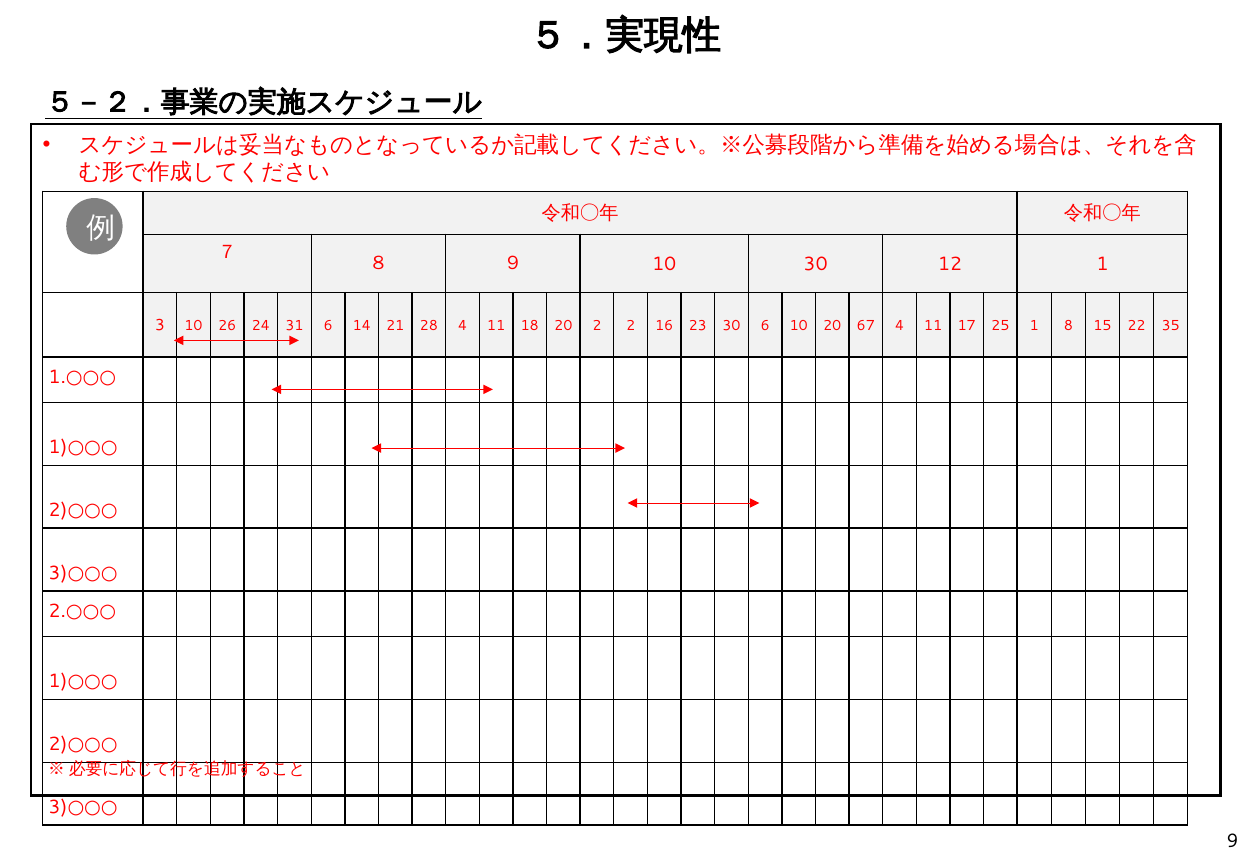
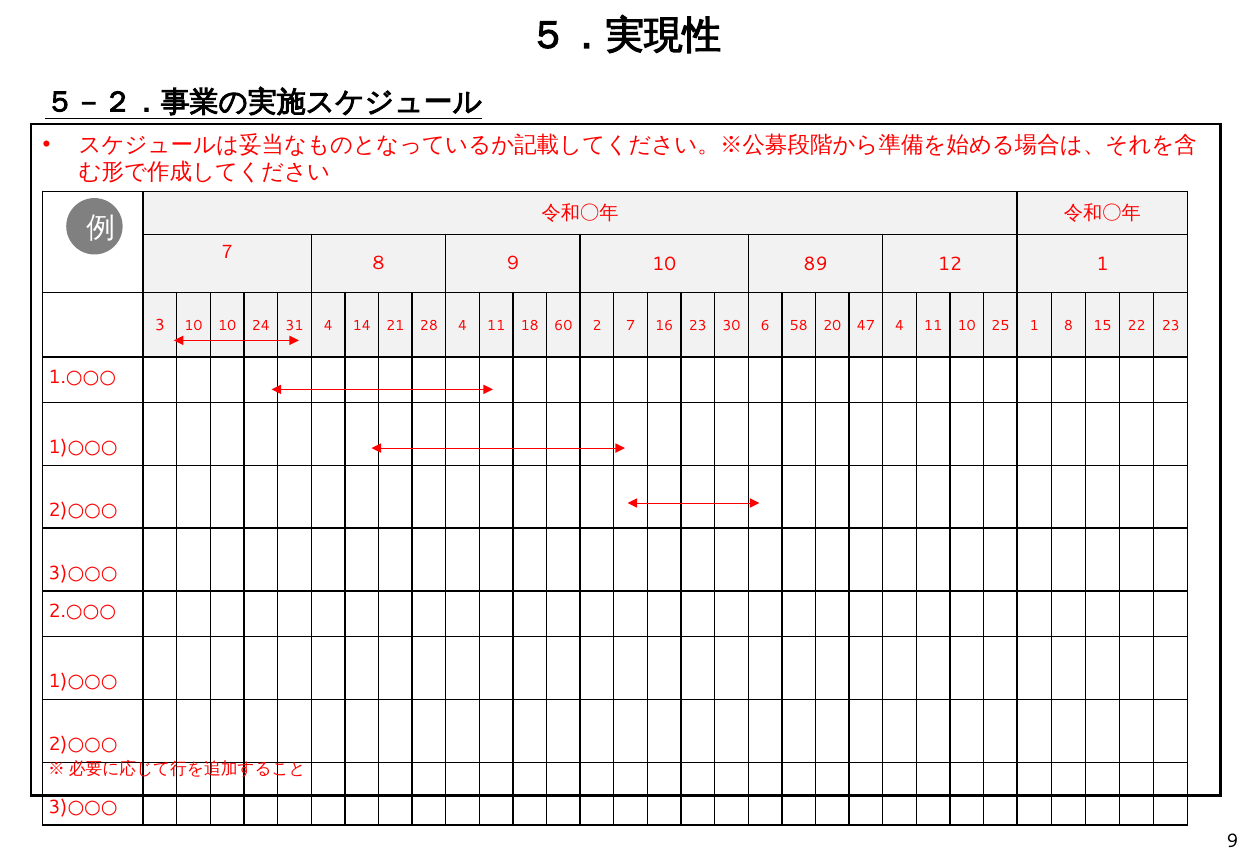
10 30: 30 -> 89 (816, 264)
10 26: 26 -> 10 (227, 326)
31 6: 6 -> 4 (328, 326)
18 20: 20 -> 60 (563, 326)
2 2: 2 -> 7 (631, 326)
6 10: 10 -> 58 (799, 326)
67: 67 -> 47 (866, 326)
11 17: 17 -> 10 (967, 326)
22 35: 35 -> 23 (1171, 326)
